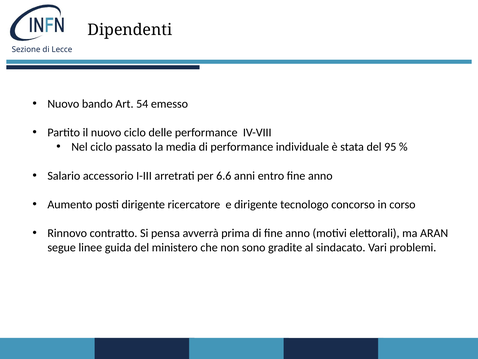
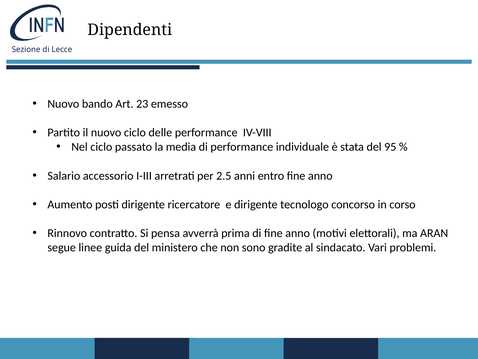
54: 54 -> 23 (142, 104)
6.6: 6.6 -> 2.5 (224, 175)
